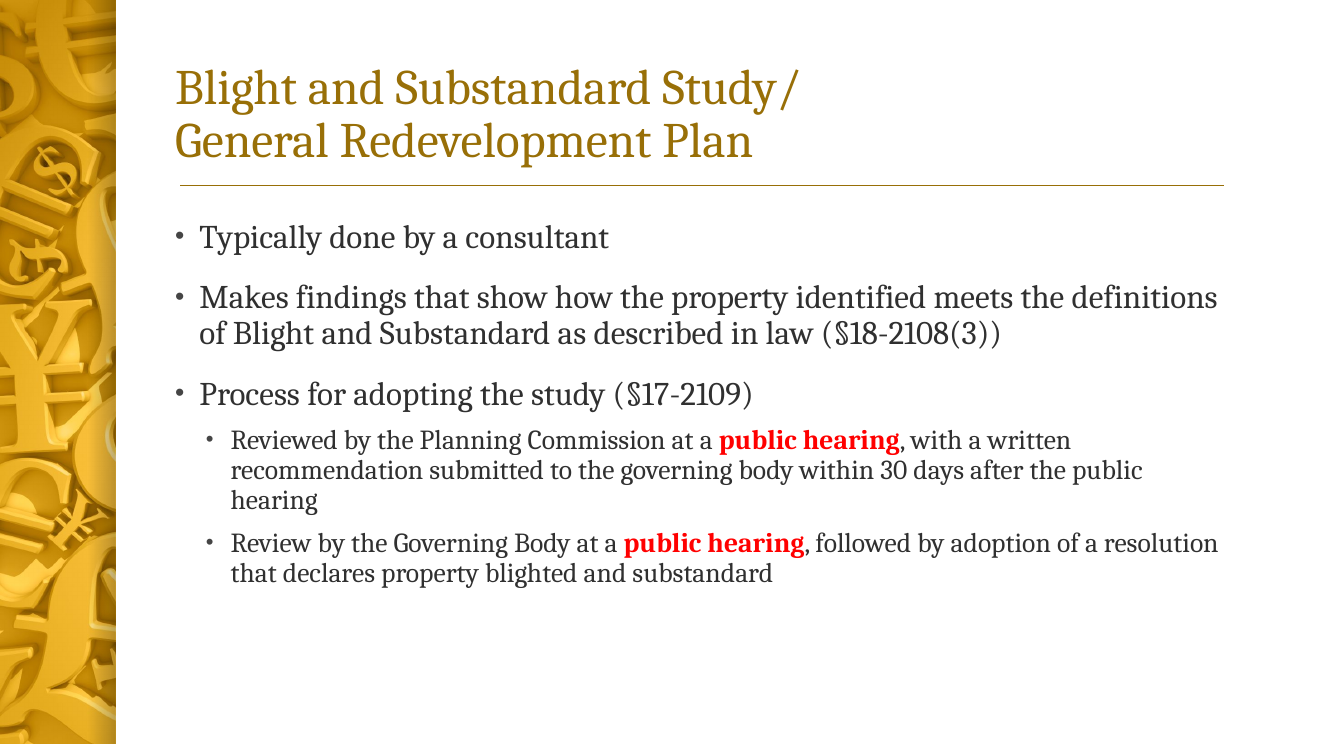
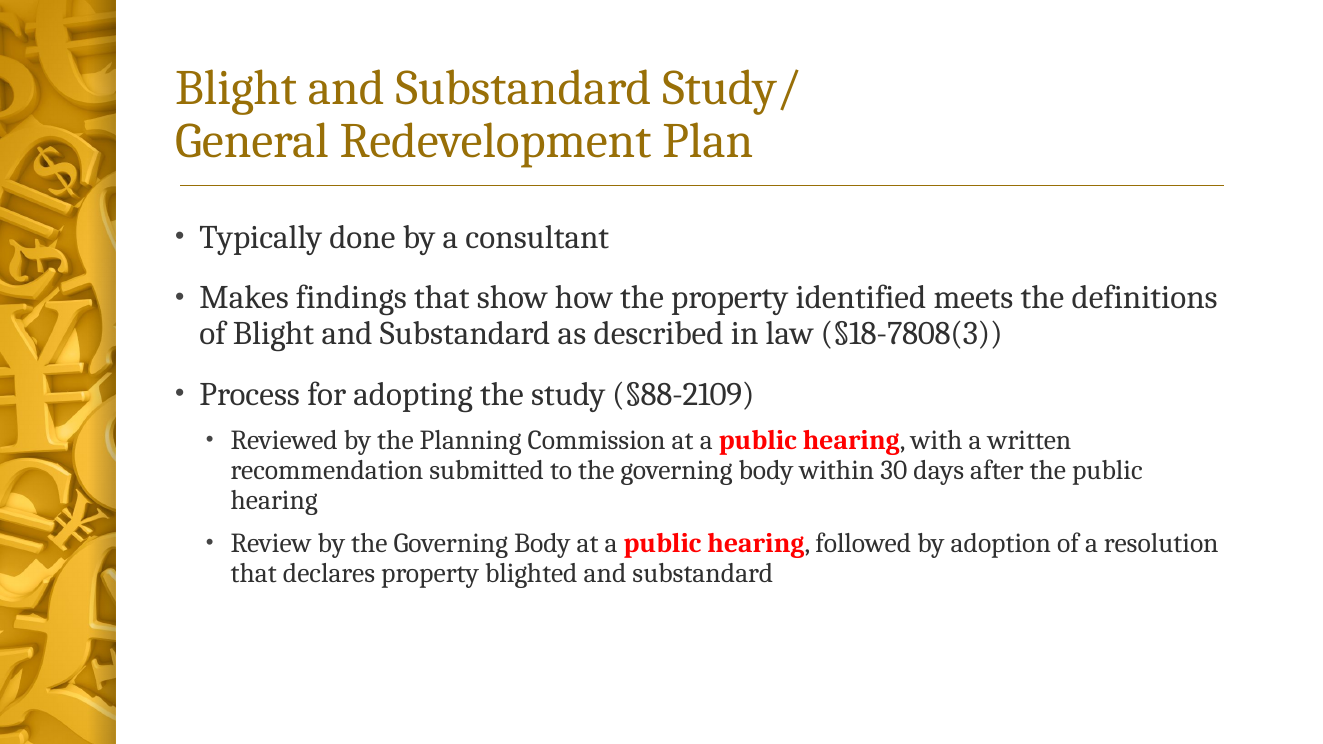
§18-2108(3: §18-2108(3 -> §18-7808(3 (912, 334)
§17-2109: §17-2109 -> §88-2109 (683, 394)
